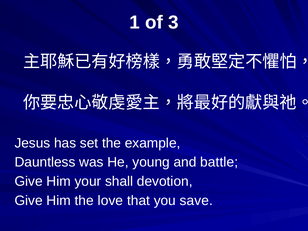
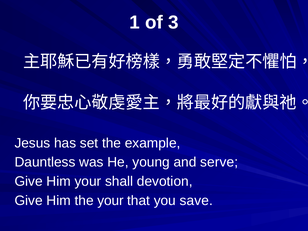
battle: battle -> serve (219, 162)
the love: love -> your (110, 200)
